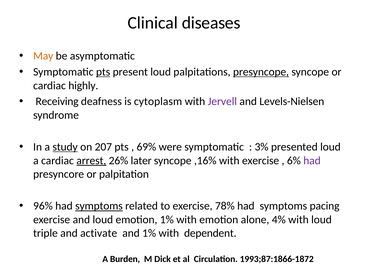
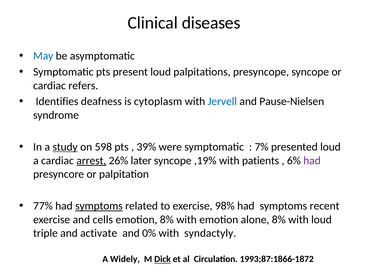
May colour: orange -> blue (43, 56)
pts underline: present -> none (103, 72)
presyncope underline: present -> none (261, 72)
highly: highly -> refers (83, 86)
Receiving: Receiving -> Identifies (57, 101)
Jervell colour: purple -> blue (222, 101)
Levels-Nielsen: Levels-Nielsen -> Pause-Nielsen (292, 101)
207: 207 -> 598 (103, 147)
69%: 69% -> 39% (146, 147)
3%: 3% -> 7% (262, 147)
,16%: ,16% -> ,19% (205, 161)
with exercise: exercise -> patients (261, 161)
96%: 96% -> 77% (43, 206)
78%: 78% -> 98% (225, 206)
pacing: pacing -> recent (325, 206)
and loud: loud -> cells (103, 220)
emotion 1%: 1% -> 8% (167, 220)
alone 4%: 4% -> 8% (279, 220)
and 1%: 1% -> 0% (149, 233)
dependent: dependent -> syndactyly (210, 233)
Burden: Burden -> Widely (125, 259)
Dick underline: none -> present (163, 259)
